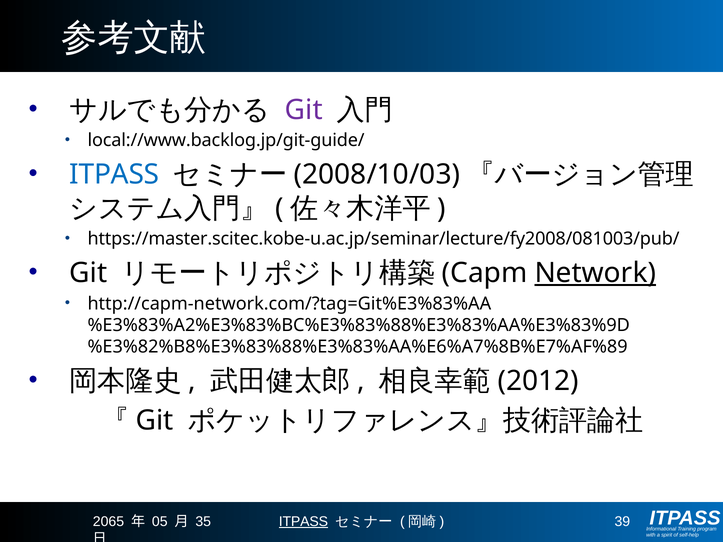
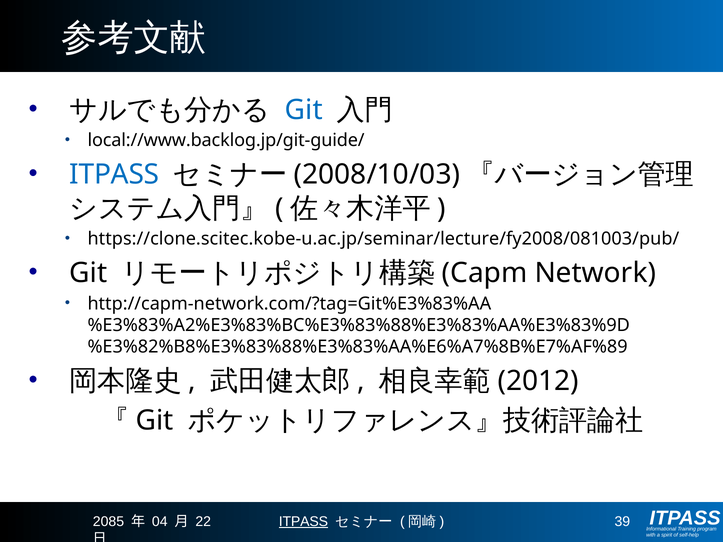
Git colour: purple -> blue (304, 110)
https://master.scitec.kobe-u.ac.jp/seminar/lecture/fy2008/081003/pub/: https://master.scitec.kobe-u.ac.jp/seminar/lecture/fy2008/081003/pub/ -> https://clone.scitec.kobe-u.ac.jp/seminar/lecture/fy2008/081003/pub/ (383, 239)
Network underline: present -> none (595, 273)
2065: 2065 -> 2085 (108, 522)
05: 05 -> 04 (160, 522)
35: 35 -> 22 (203, 522)
